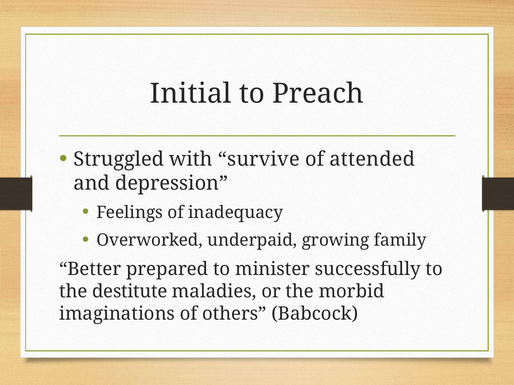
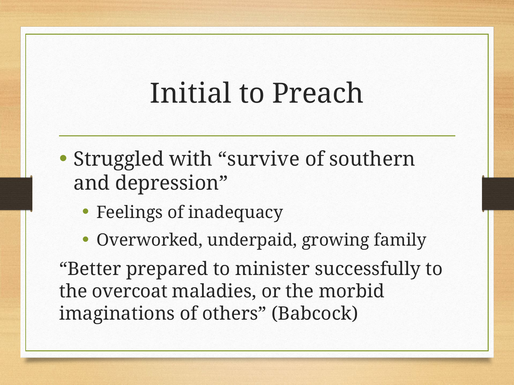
attended: attended -> southern (372, 159)
destitute: destitute -> overcoat (130, 292)
